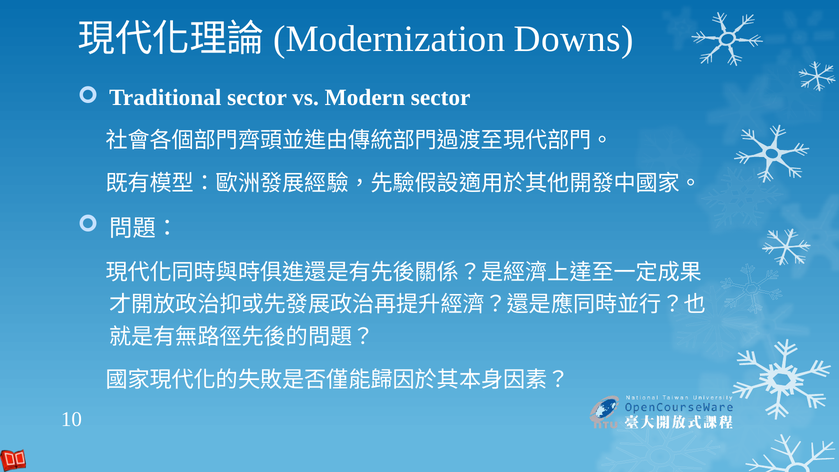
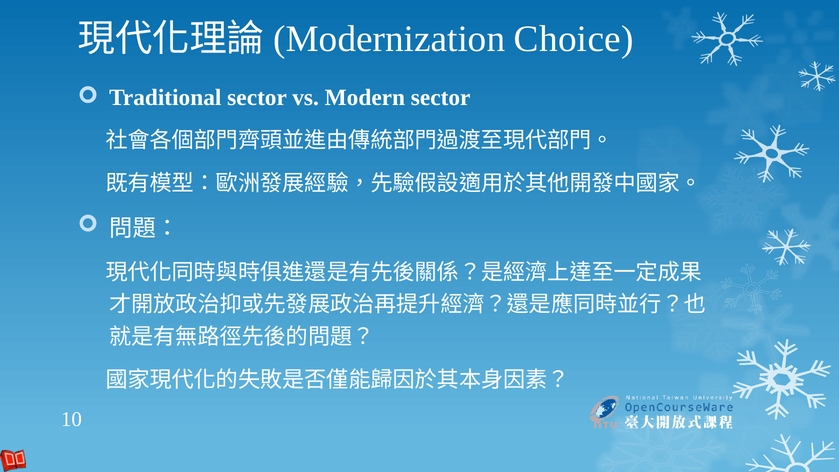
Downs: Downs -> Choice (574, 39)
